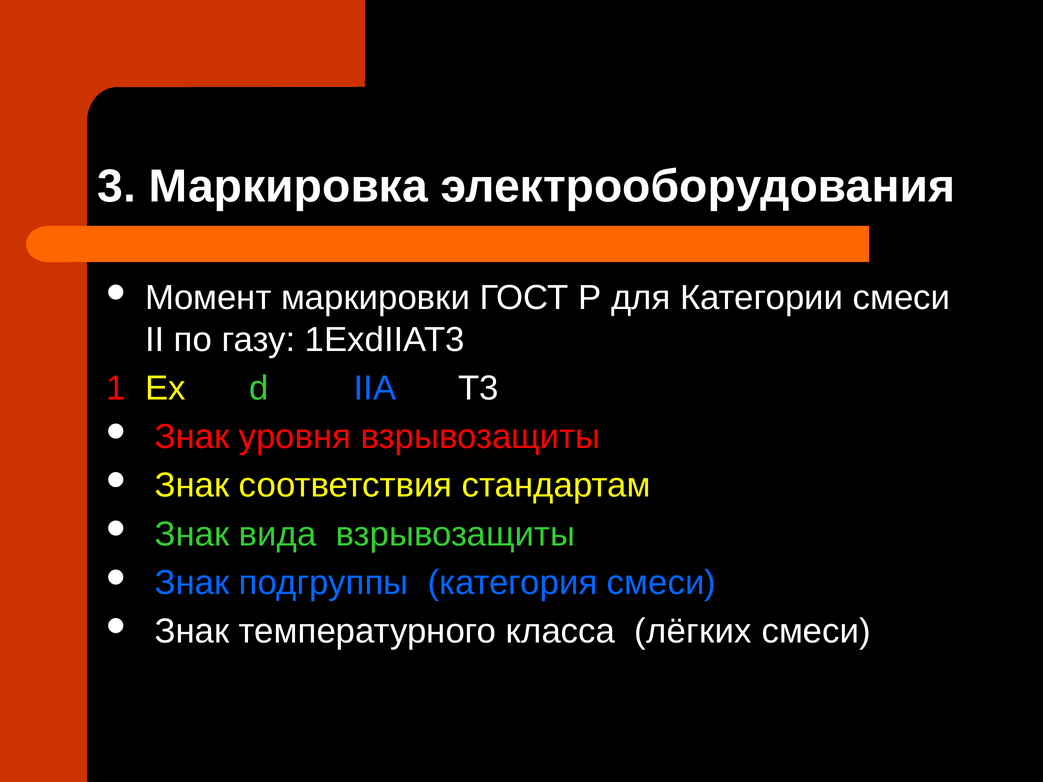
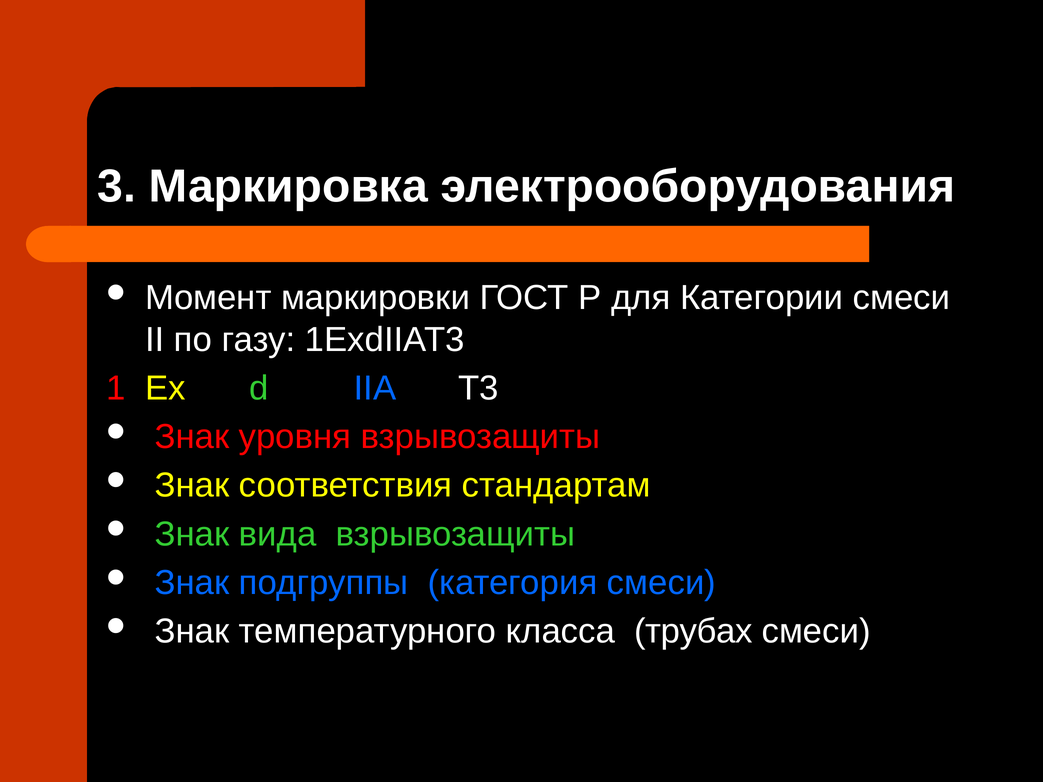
лёгких: лёгких -> трубах (693, 632)
